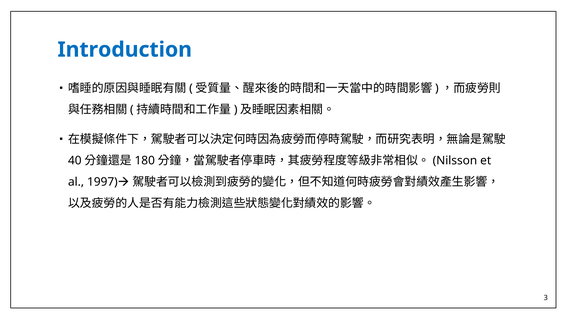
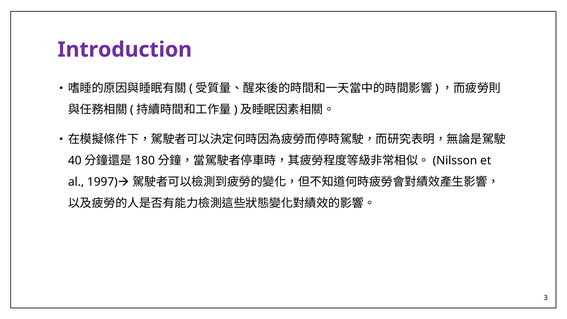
Introduction colour: blue -> purple (125, 50)
